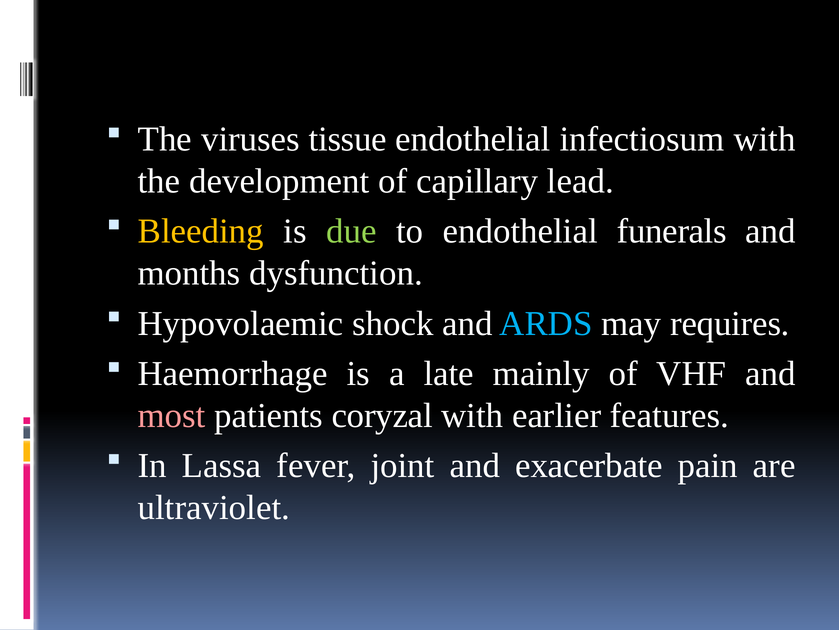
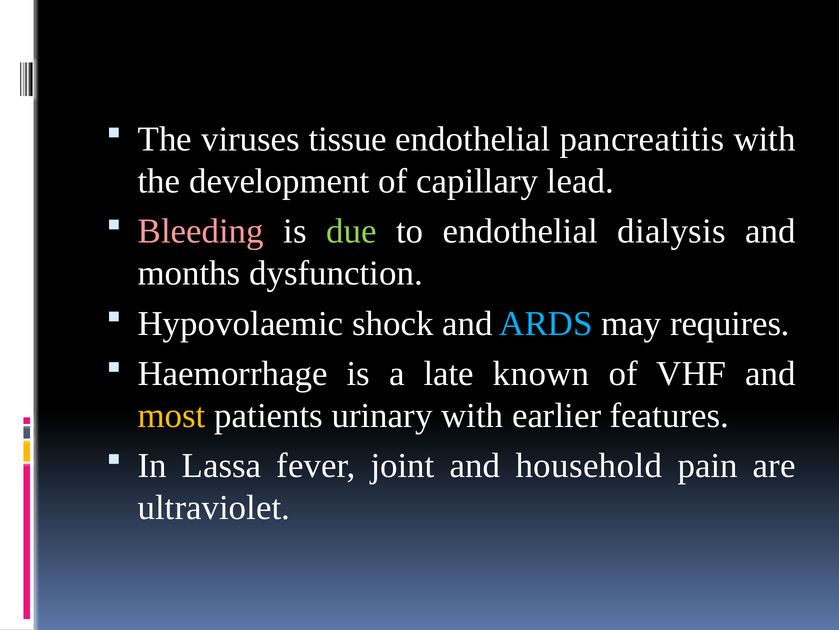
infectiosum: infectiosum -> pancreatitis (642, 139)
Bleeding colour: yellow -> pink (201, 231)
funerals: funerals -> dialysis (672, 231)
mainly: mainly -> known (541, 373)
most colour: pink -> yellow (172, 415)
coryzal: coryzal -> urinary (382, 415)
exacerbate: exacerbate -> household (589, 465)
